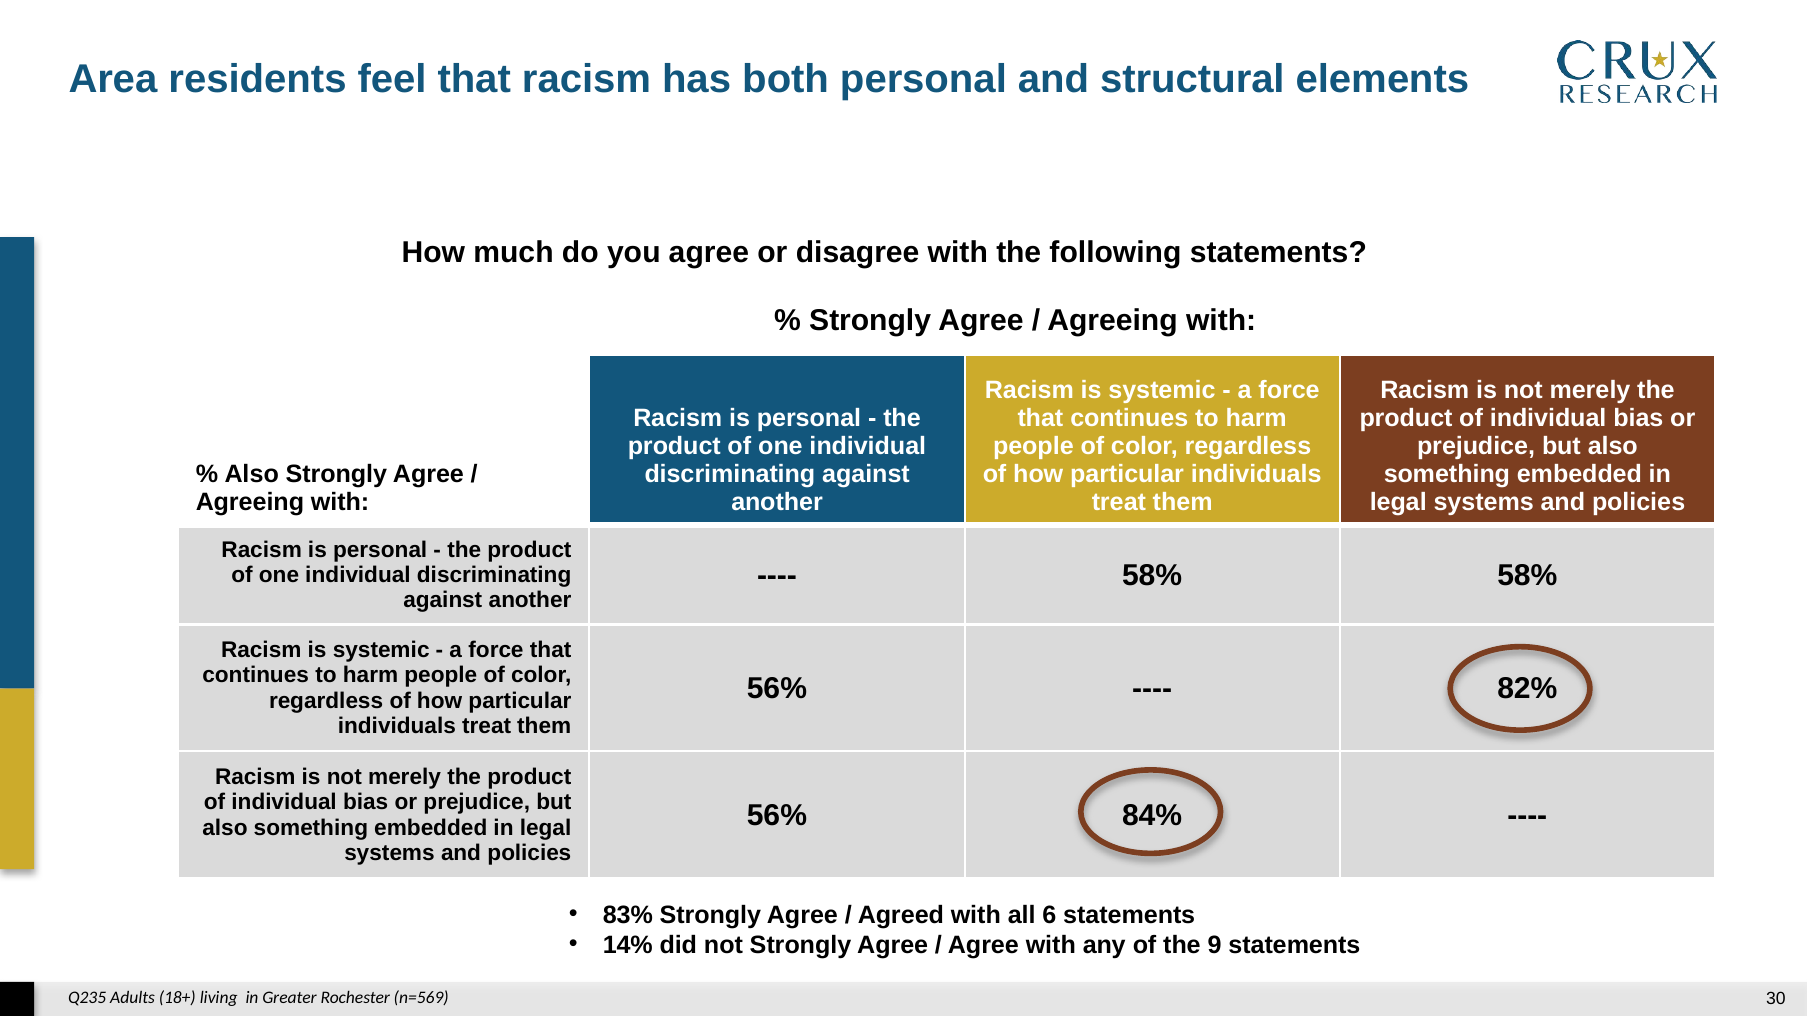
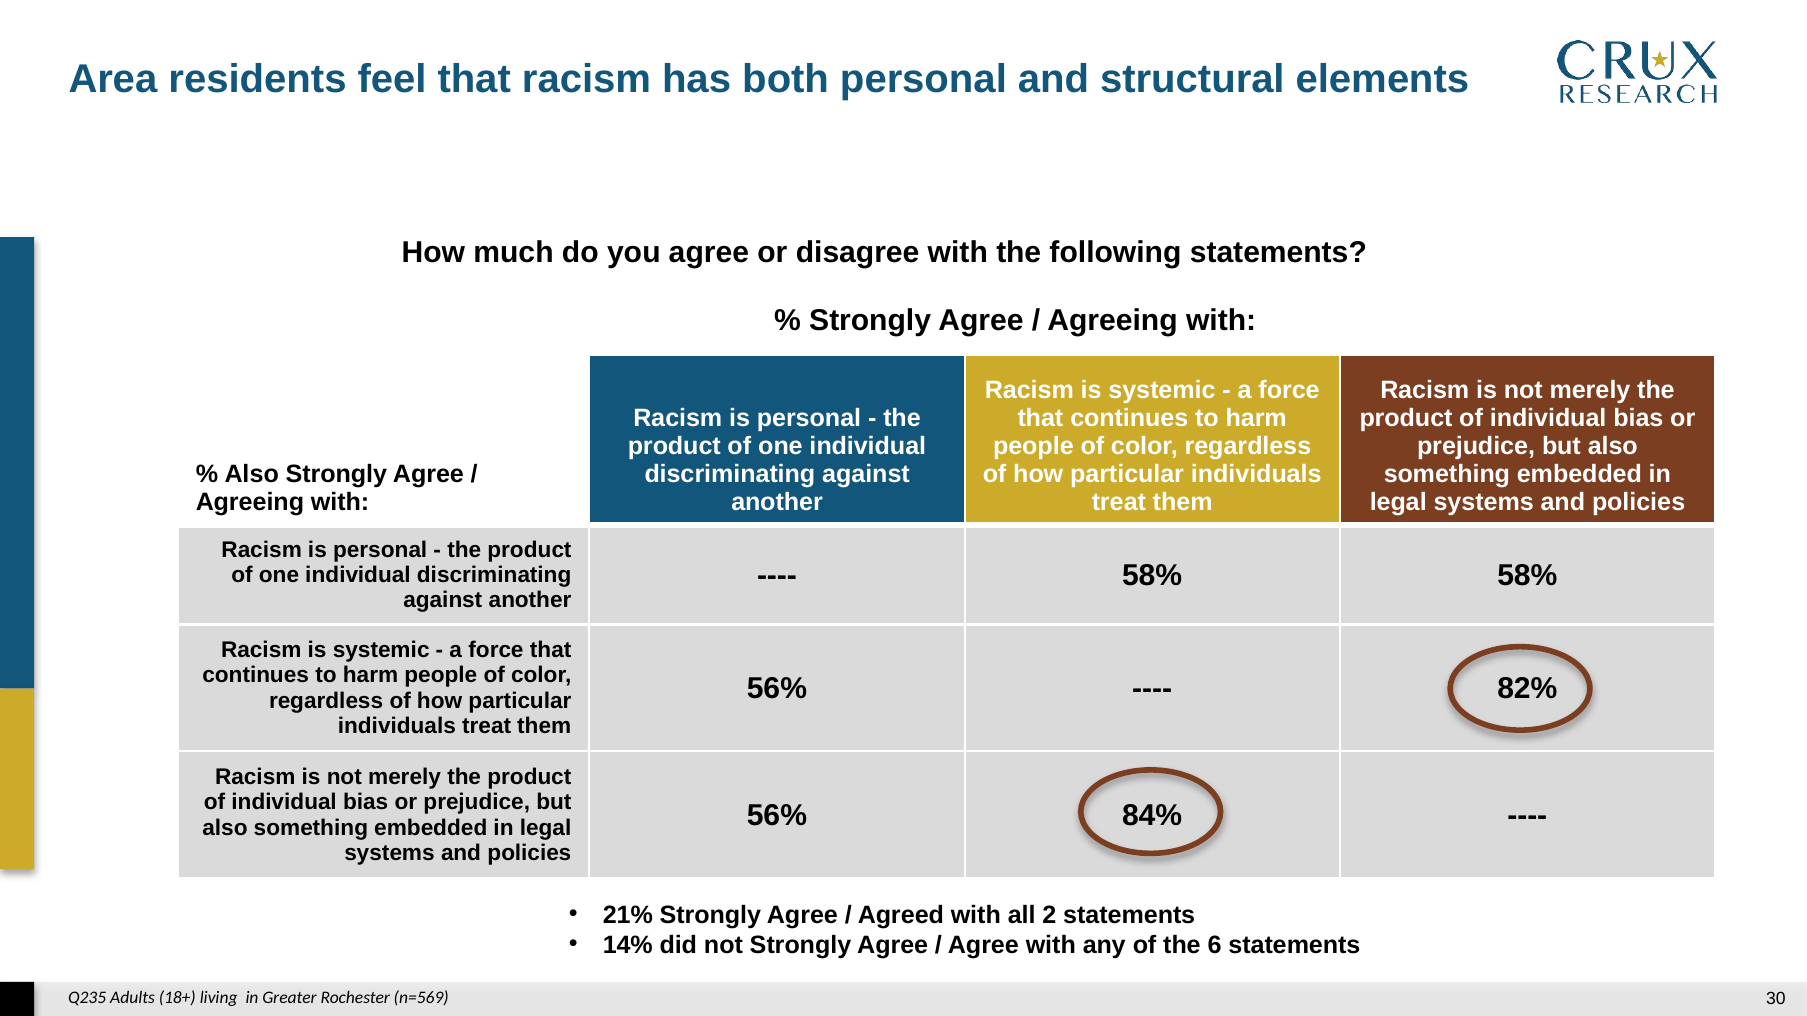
83%: 83% -> 21% (628, 915)
6: 6 -> 2 (1049, 915)
9: 9 -> 6 (1215, 945)
